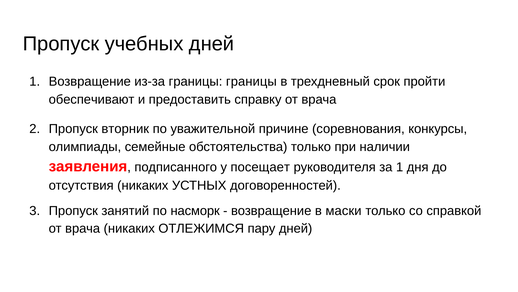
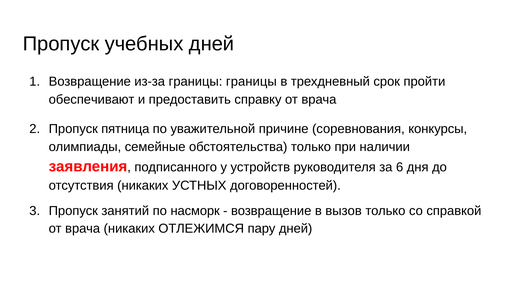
вторник: вторник -> пятница (125, 129)
посещает: посещает -> устройств (260, 167)
за 1: 1 -> 6 (400, 167)
маски: маски -> вызов (344, 210)
